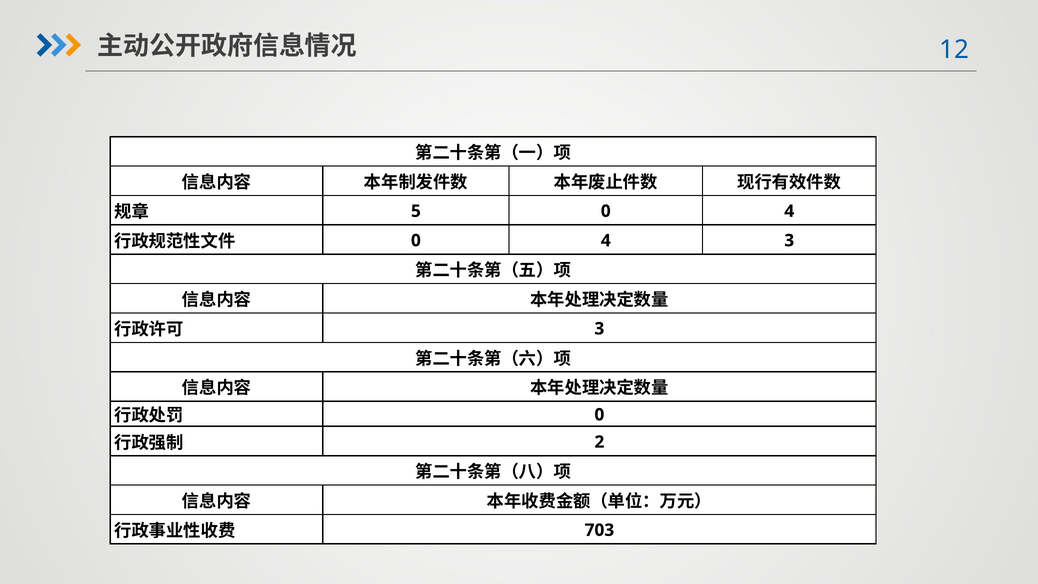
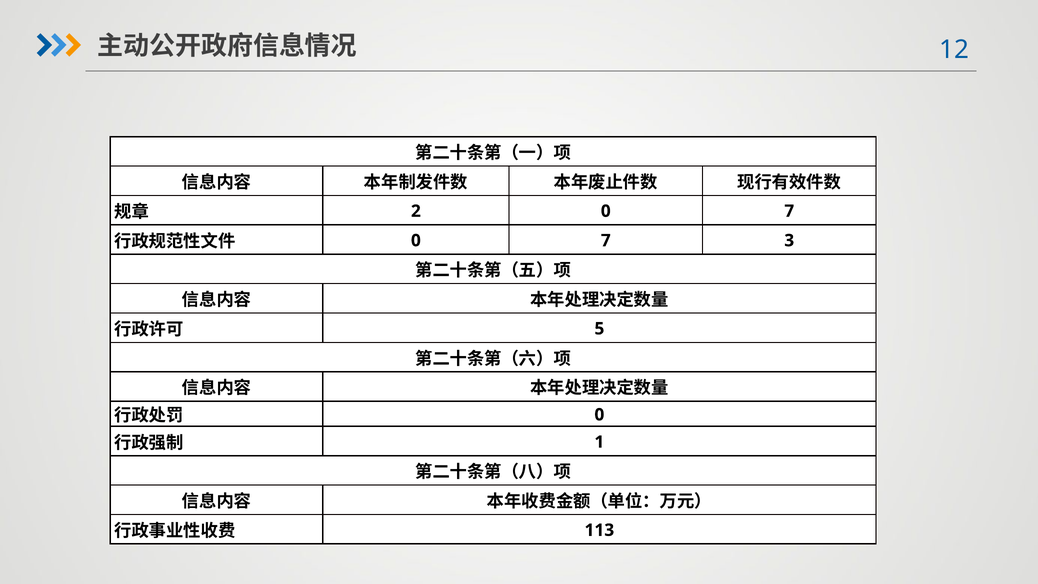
5: 5 -> 2 (416, 211)
4: 4 -> 7 (789, 211)
4: 4 -> 7 (606, 241)
3: 3 -> 5 (599, 329)
2: 2 -> 1 (599, 442)
703: 703 -> 113 (599, 530)
